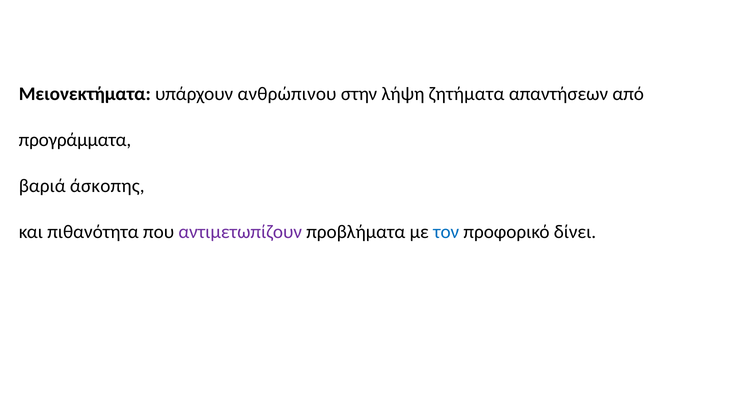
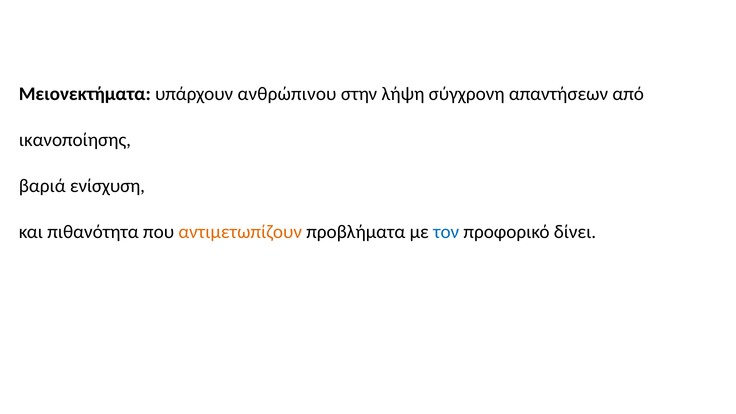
ζητήματα: ζητήματα -> σύγχρονη (467, 94)
προγράμματα: προγράμματα -> ικανοποίησης (75, 140)
άσκοπης: άσκοπης -> ενίσχυση (107, 186)
αντιμετωπίζουν colour: purple -> orange (240, 232)
